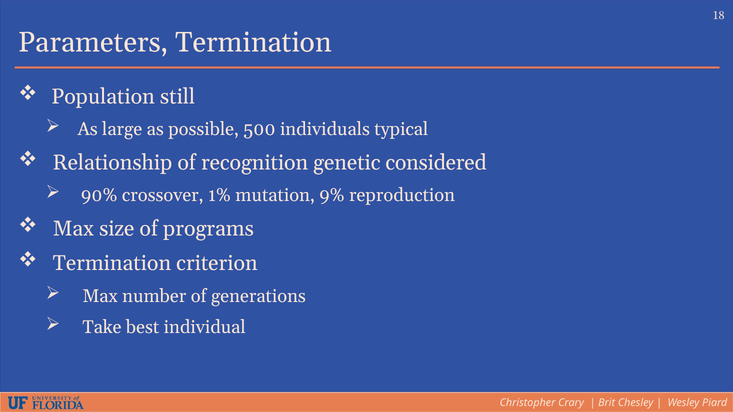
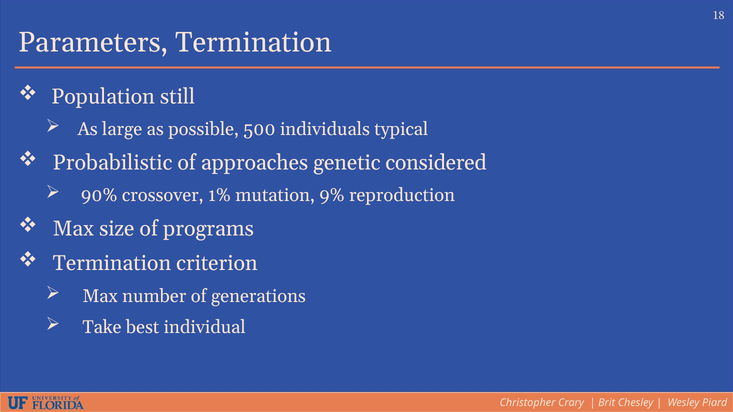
Relationship: Relationship -> Probabilistic (113, 163)
recognition: recognition -> approaches (255, 163)
